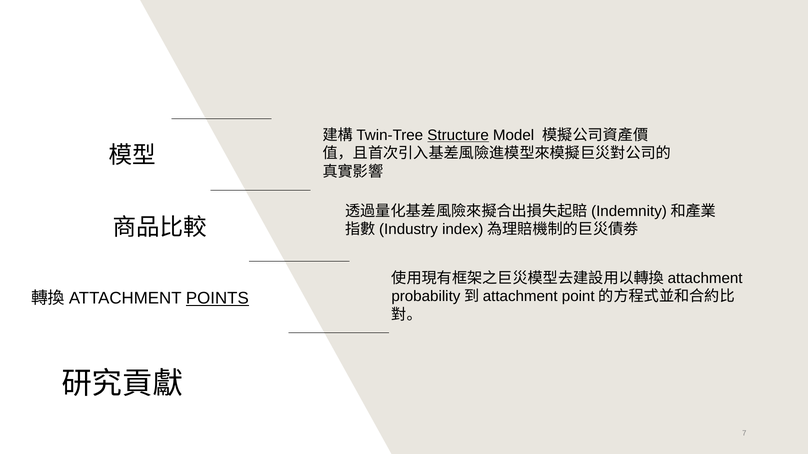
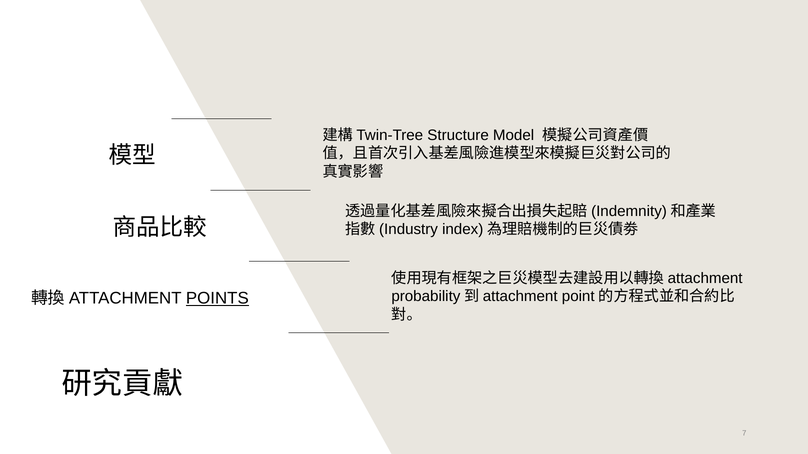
Structure underline: present -> none (458, 135)
